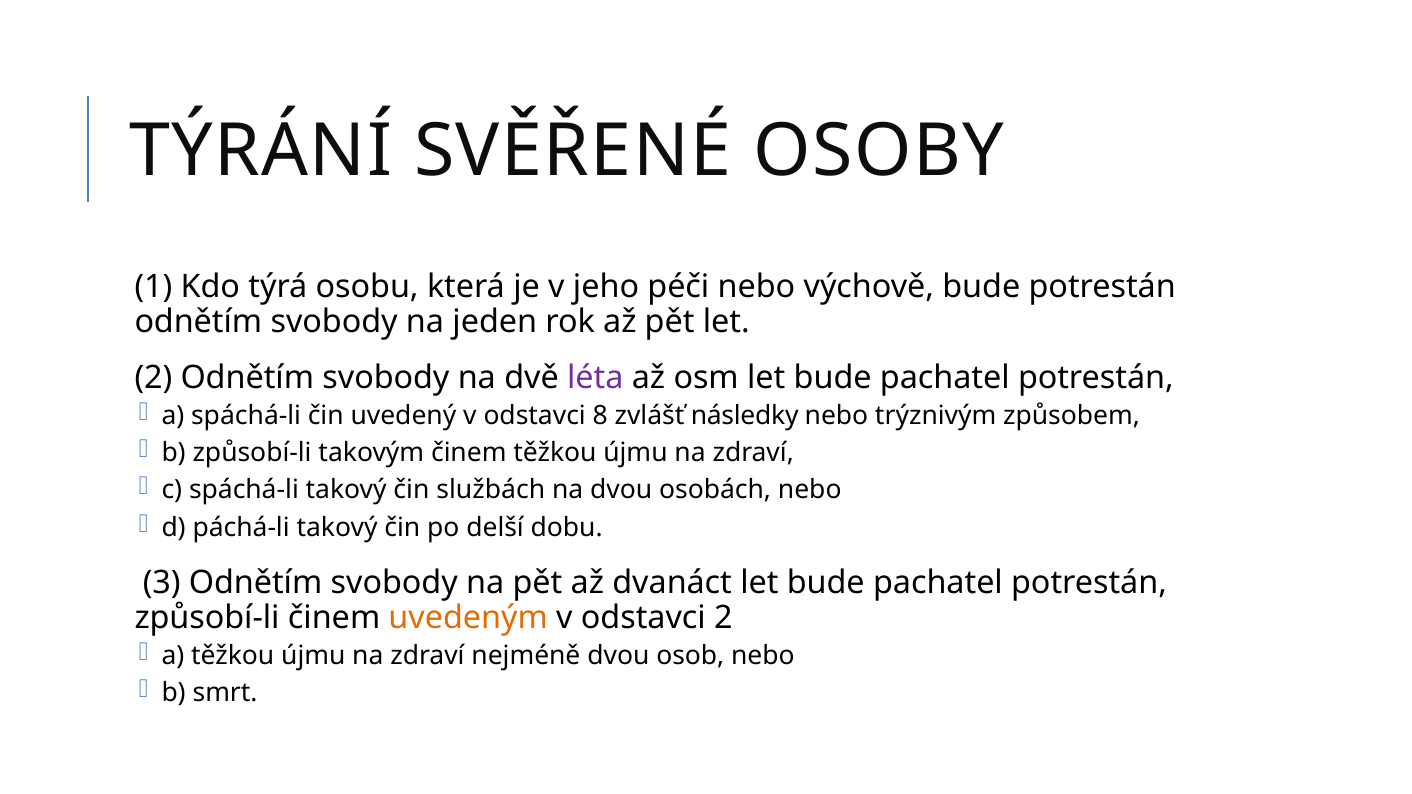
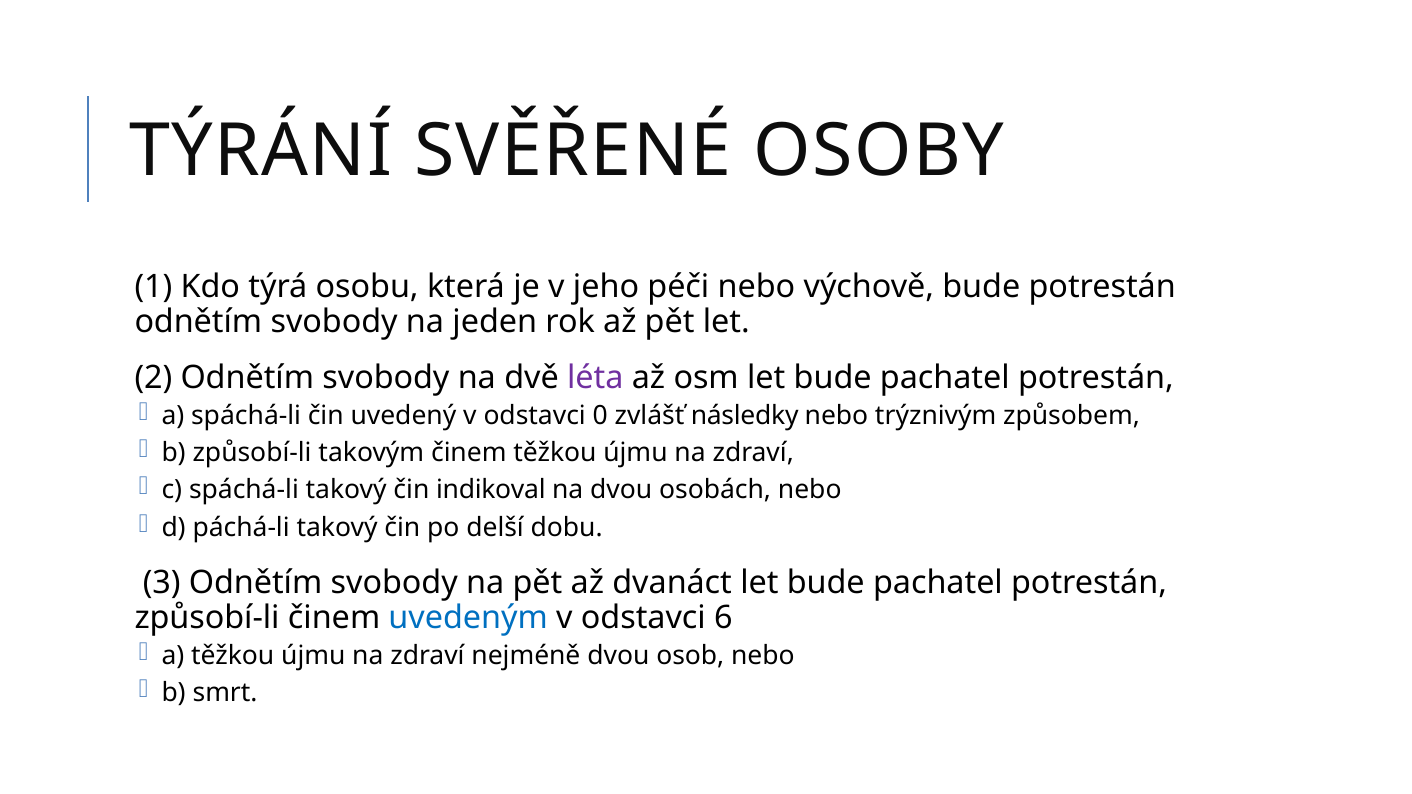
8: 8 -> 0 (600, 415)
službách: službách -> indikoval (491, 490)
uvedeným colour: orange -> blue (468, 618)
odstavci 2: 2 -> 6 (723, 618)
